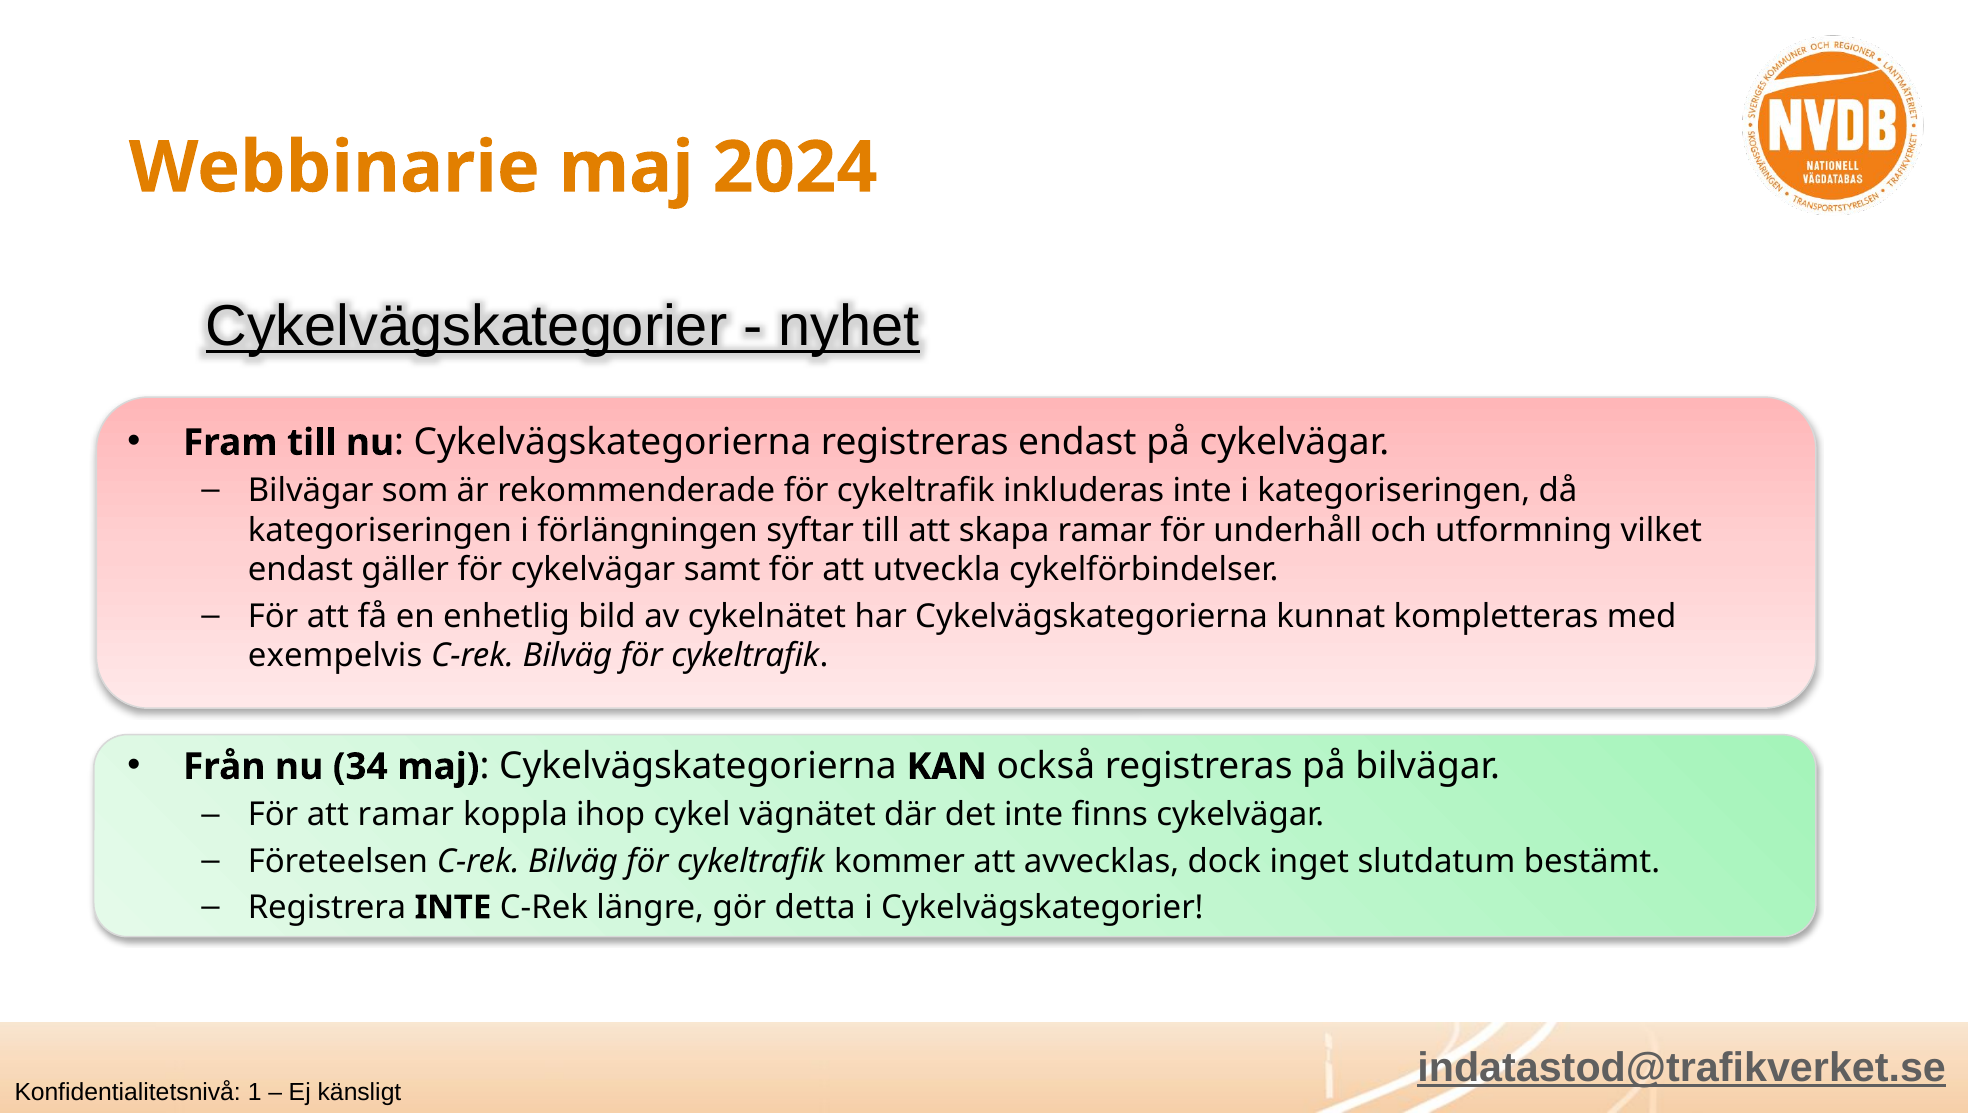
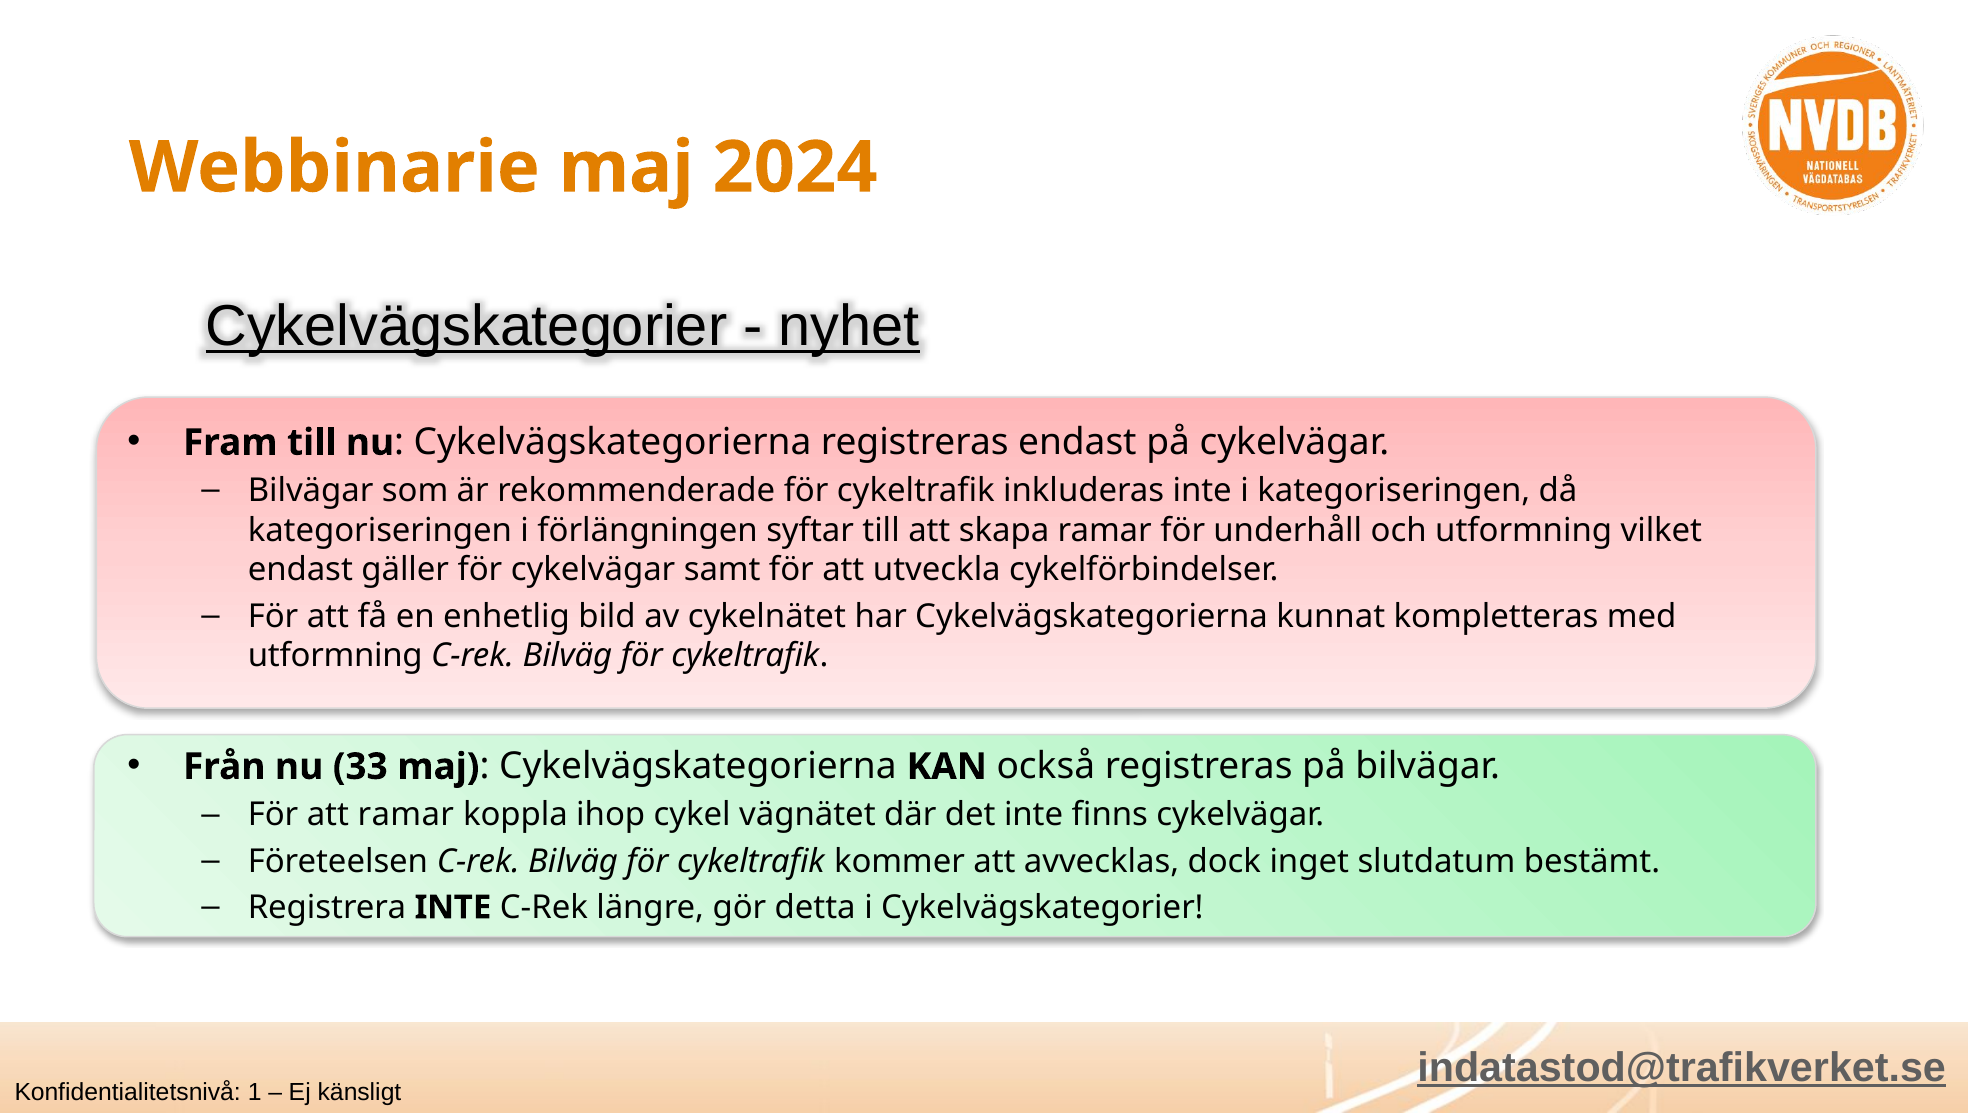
exempelvis: exempelvis -> utformning (335, 656)
34: 34 -> 33 (360, 767)
